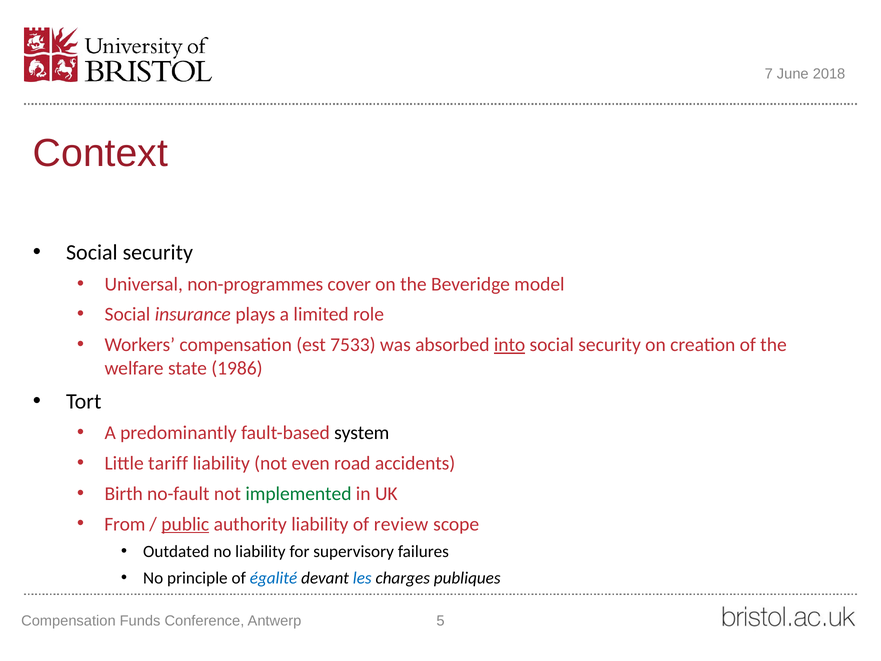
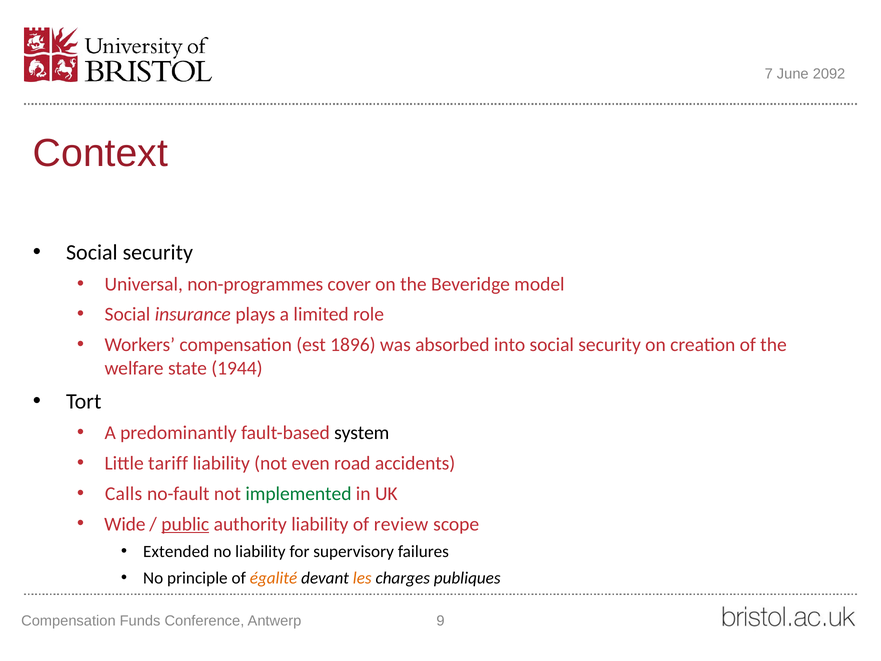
2018: 2018 -> 2092 (829, 74)
7533: 7533 -> 1896 (353, 345)
into underline: present -> none (510, 345)
1986: 1986 -> 1944 (237, 368)
Birth: Birth -> Calls (124, 494)
From: From -> Wide (125, 524)
Outdated: Outdated -> Extended (176, 552)
égalité colour: blue -> orange (274, 578)
les colour: blue -> orange (362, 578)
5: 5 -> 9 (441, 621)
